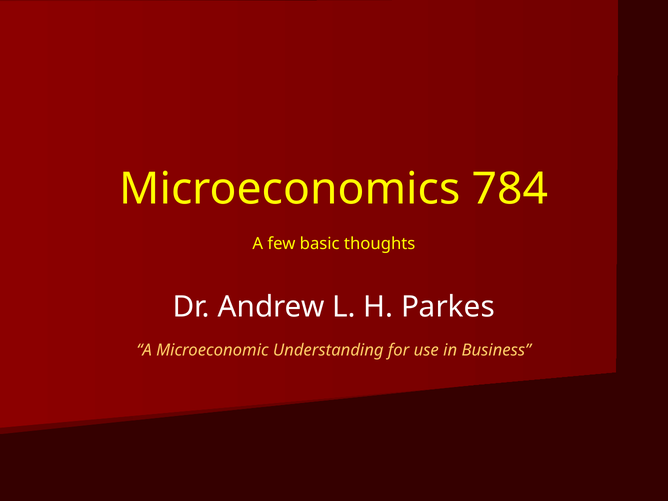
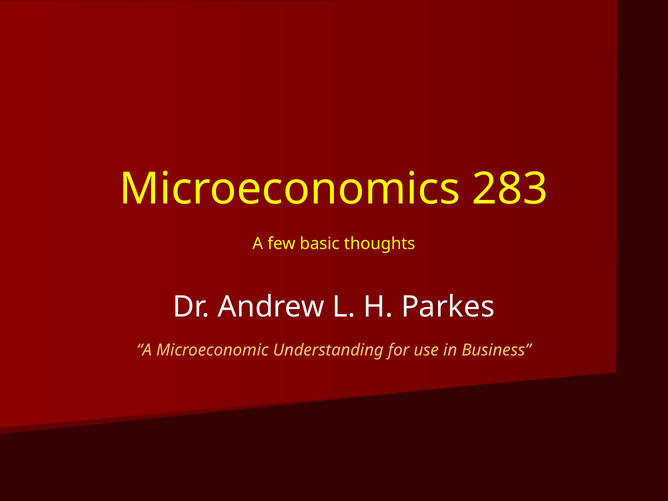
784: 784 -> 283 (510, 189)
